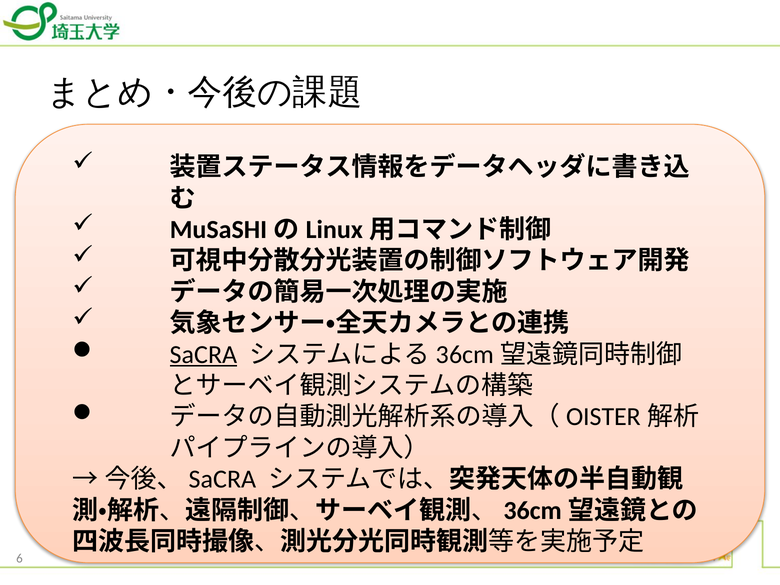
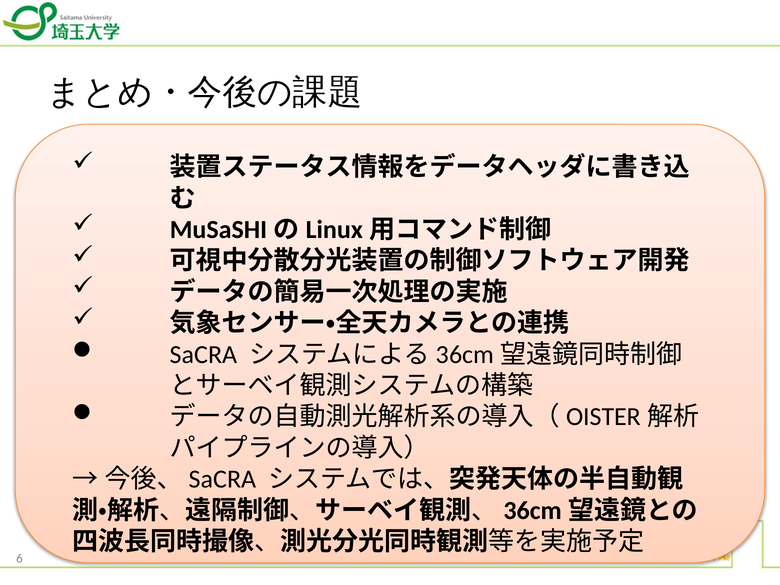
SaCRA underline: present -> none (203, 354)
